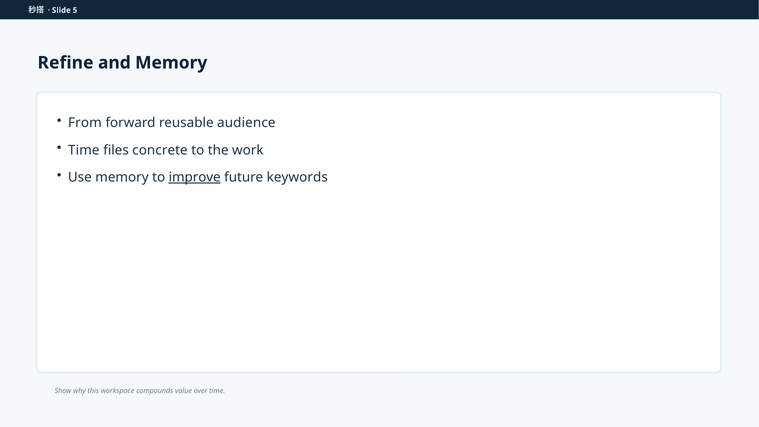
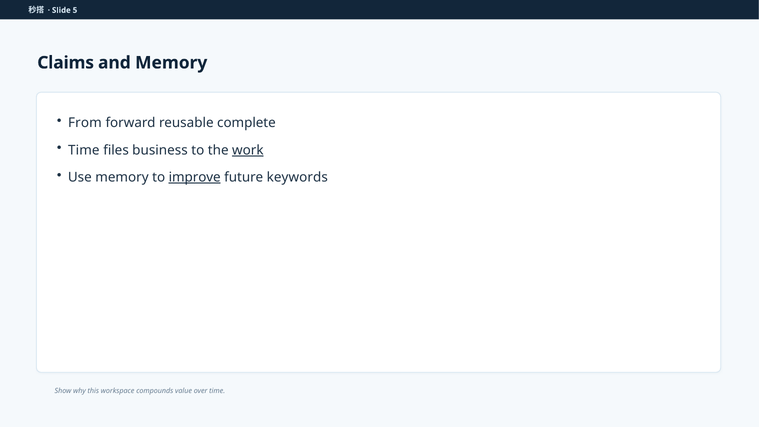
Refine: Refine -> Claims (66, 63)
audience: audience -> complete (246, 123)
concrete: concrete -> business (160, 150)
work underline: none -> present (248, 150)
